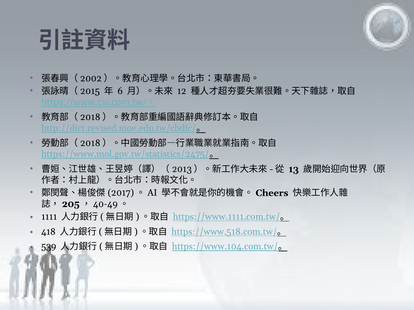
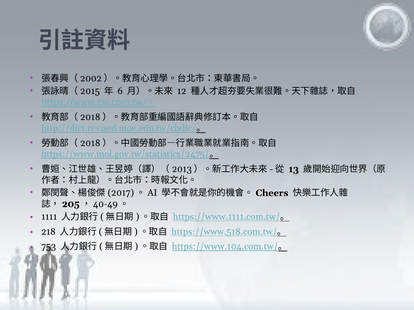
418: 418 -> 218 (49, 232)
539: 539 -> 753 (49, 247)
